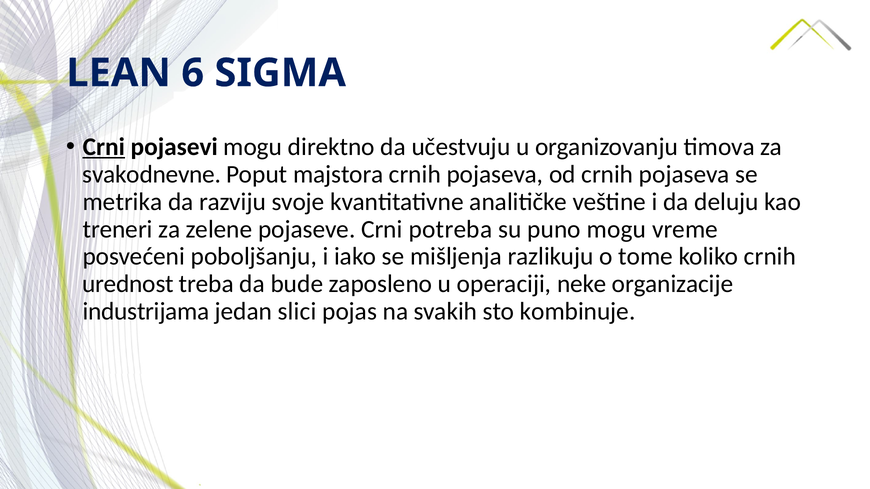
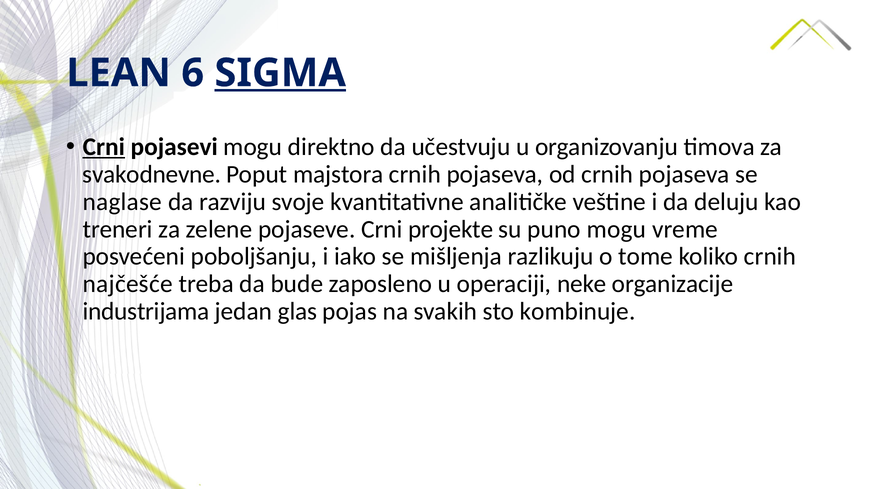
SIGMA underline: none -> present (280, 73)
metrika: metrika -> naglase (122, 202)
potreba: potreba -> projekte (451, 229)
urednost: urednost -> najčešće (128, 284)
slici: slici -> glas (297, 312)
